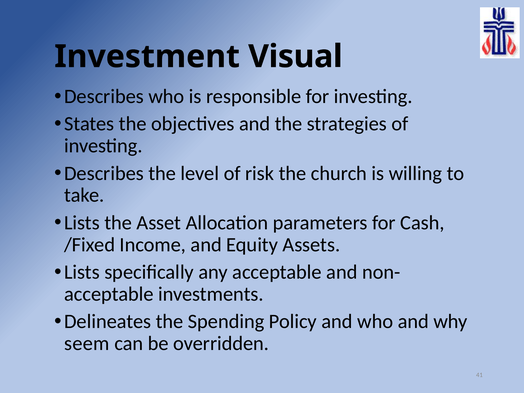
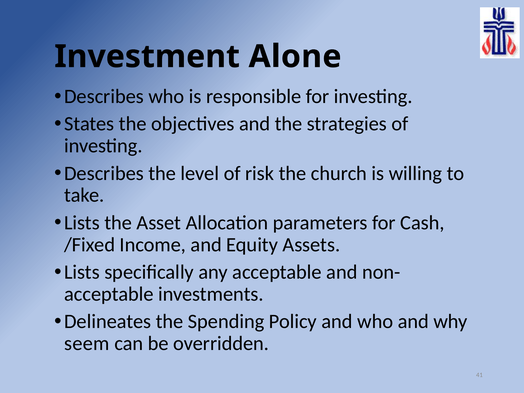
Visual: Visual -> Alone (295, 57)
